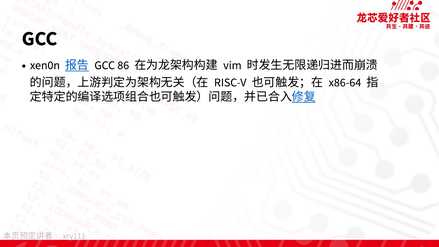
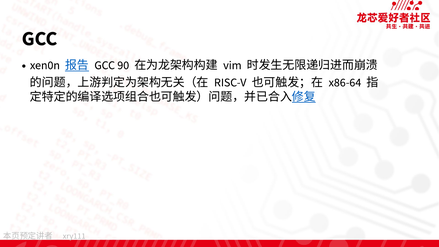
86: 86 -> 90 (123, 65)
